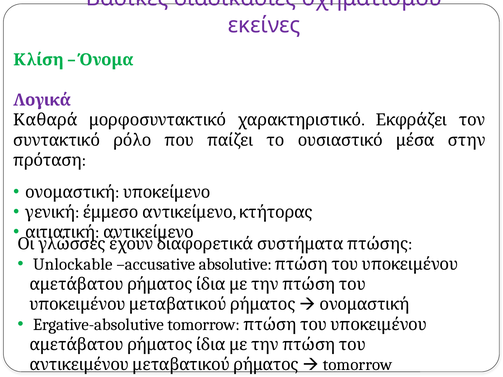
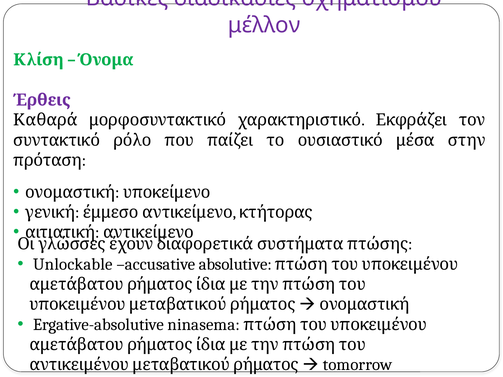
εκείνες: εκείνες -> μέλλον (264, 25)
Λογικά: Λογικά -> Έρθεις (42, 100)
Ergative-absolutive tomorrow: tomorrow -> ninasema (204, 325)
